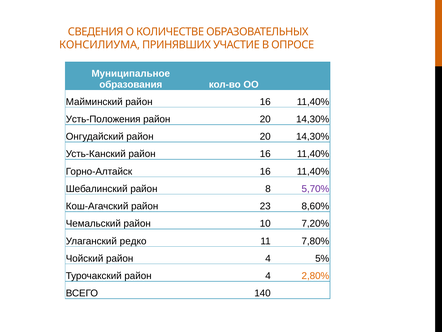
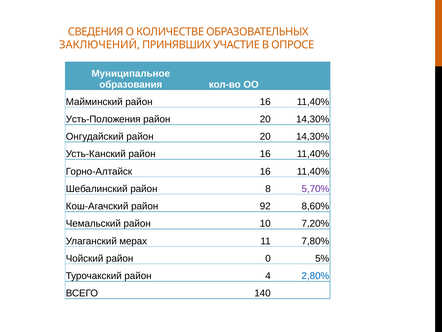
КОНСИЛИУМА: КОНСИЛИУМА -> ЗАКЛЮЧЕНИЙ (100, 45)
23: 23 -> 92 (265, 206)
редко: редко -> мерах (133, 241)
Чойский район 4: 4 -> 0 (268, 258)
2,80% colour: orange -> blue (315, 276)
